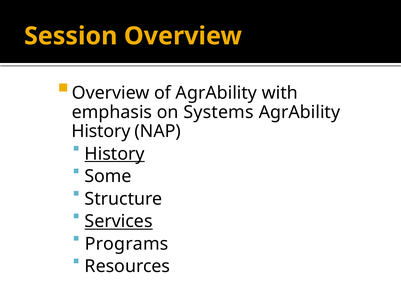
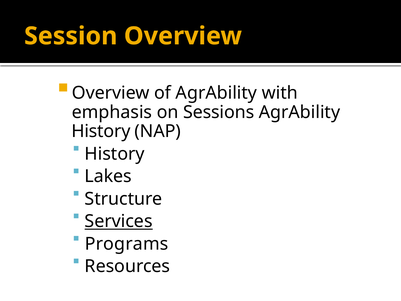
Systems: Systems -> Sessions (219, 112)
History underline: present -> none (115, 154)
Some: Some -> Lakes (108, 176)
